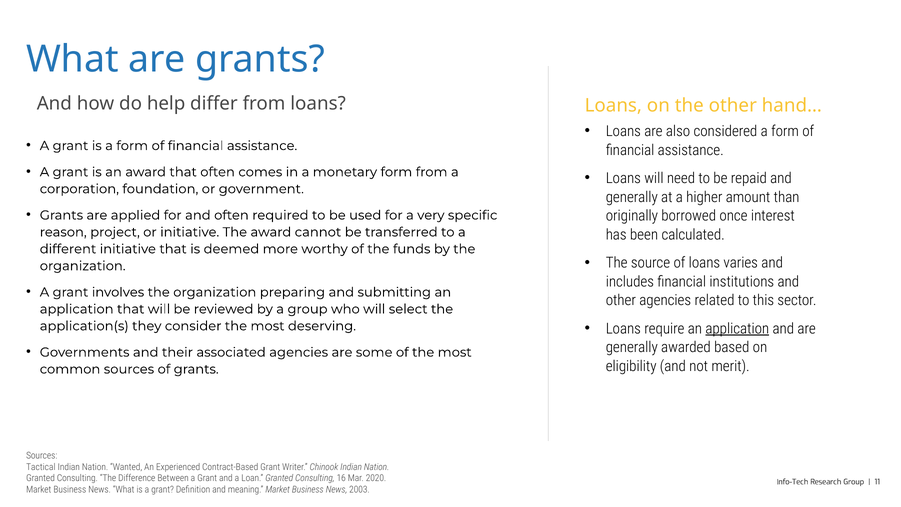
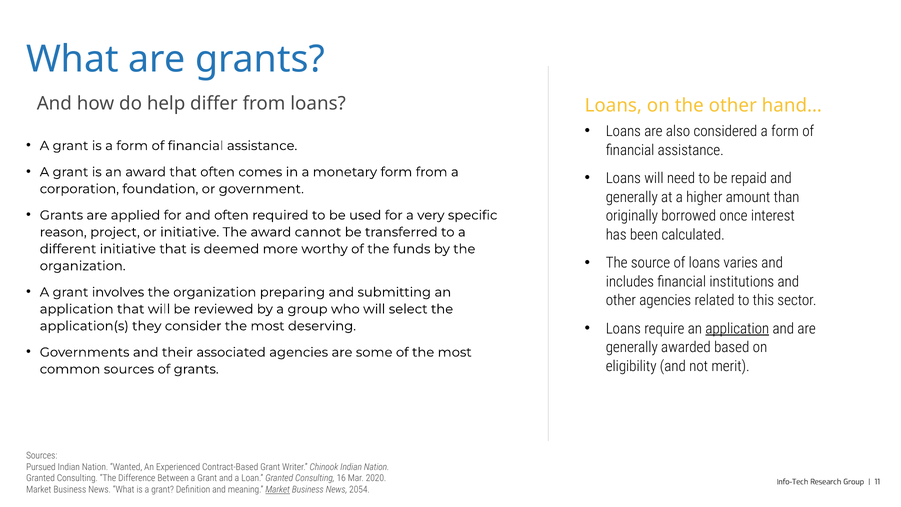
Tactical: Tactical -> Pursued (41, 467)
Market underline: none -> present (278, 489)
2003: 2003 -> 2054 (359, 489)
